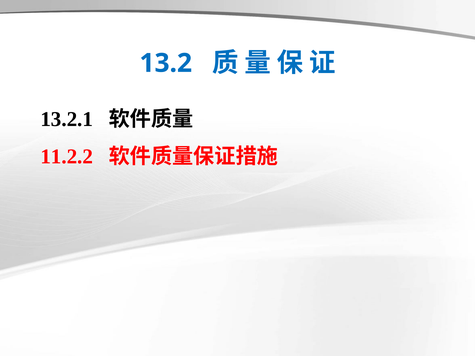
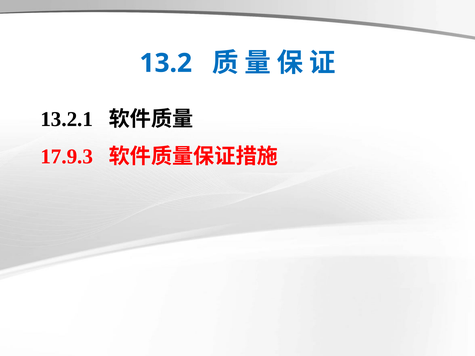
11.2.2: 11.2.2 -> 17.9.3 (67, 157)
